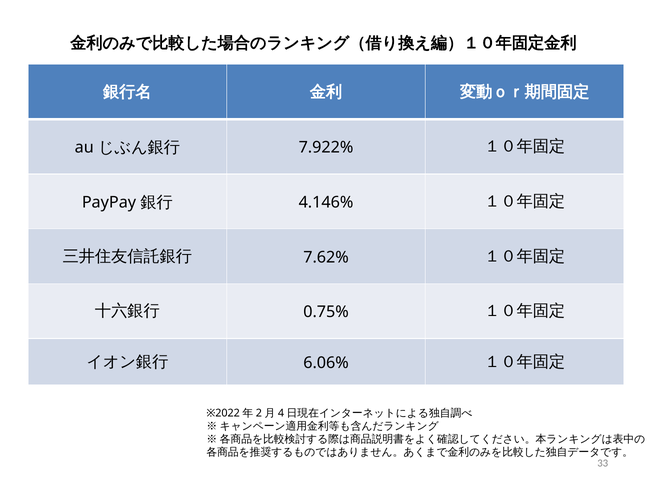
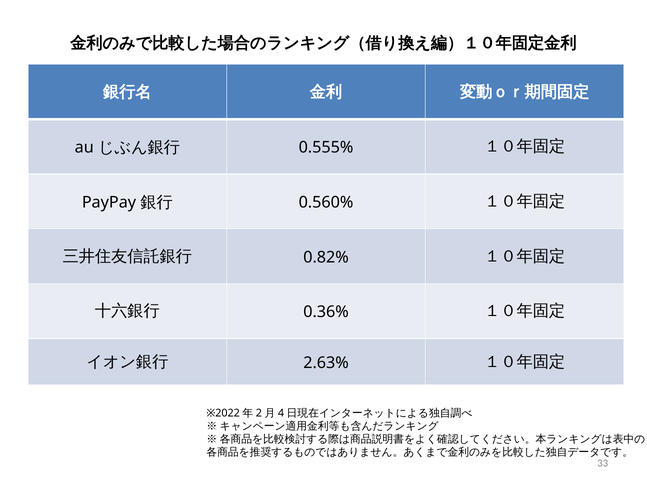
7.922%: 7.922% -> 0.555% (326, 148)
4.146%: 4.146% -> 0.560% (326, 202)
7.62%: 7.62% -> 0.82% (326, 257)
0.75%: 0.75% -> 0.36% (326, 312)
6.06%: 6.06% -> 2.63% (326, 363)
